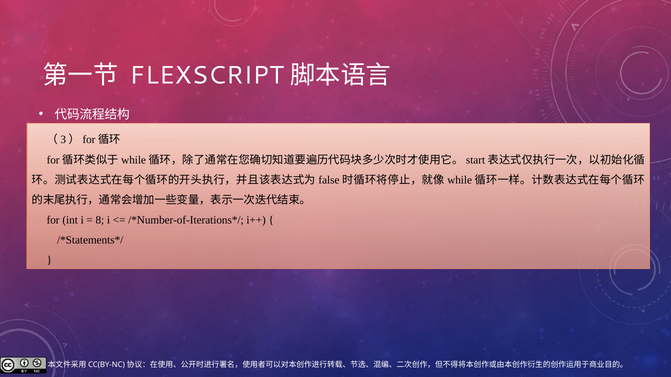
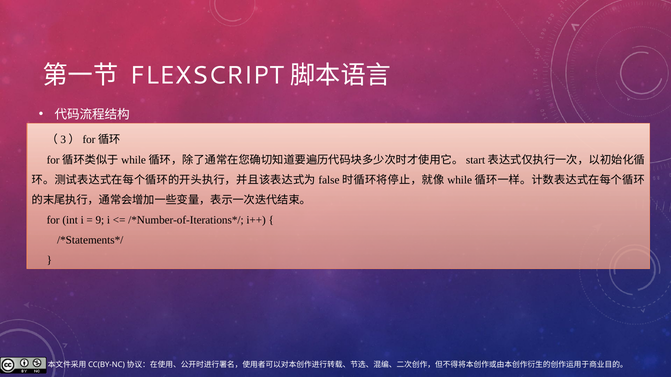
8: 8 -> 9 (100, 220)
